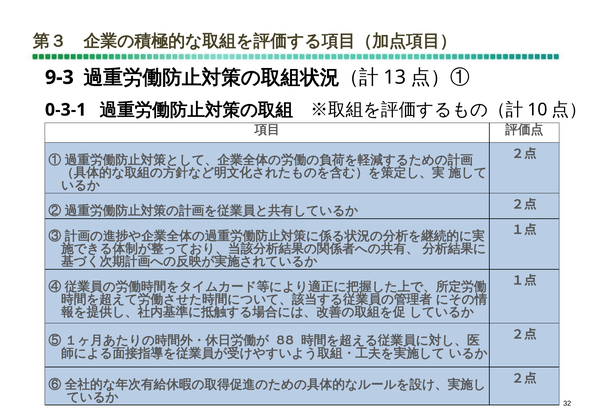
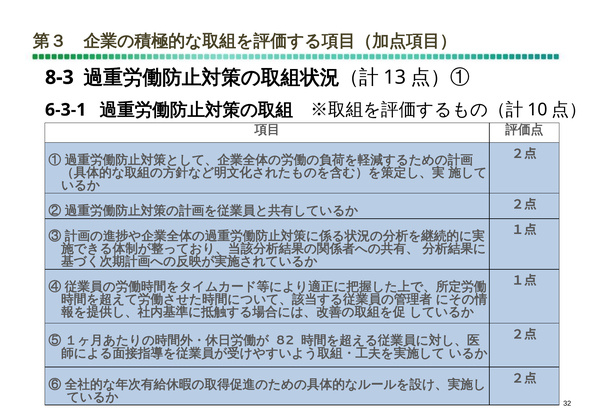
9-3: 9-3 -> 8-3 (59, 77)
0-3-1: 0-3-1 -> 6-3-1 (66, 110)
88: 88 -> 82 (285, 340)
